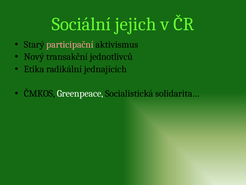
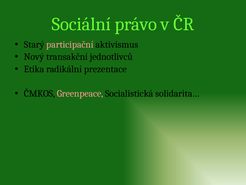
jejich: jejich -> právo (136, 24)
jednajících: jednajících -> prezentace (105, 69)
Greenpeace colour: white -> pink (80, 93)
